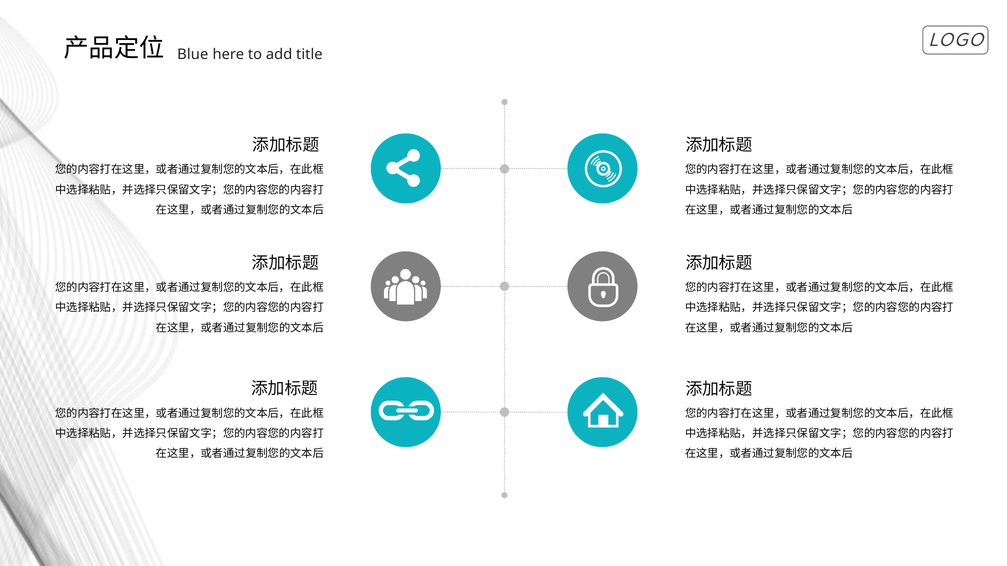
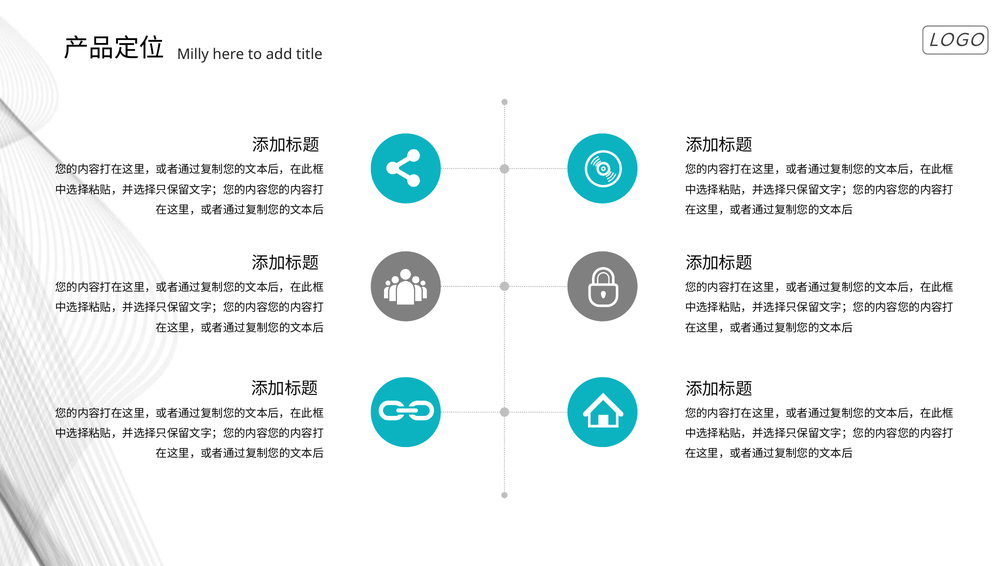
Blue: Blue -> Milly (193, 54)
